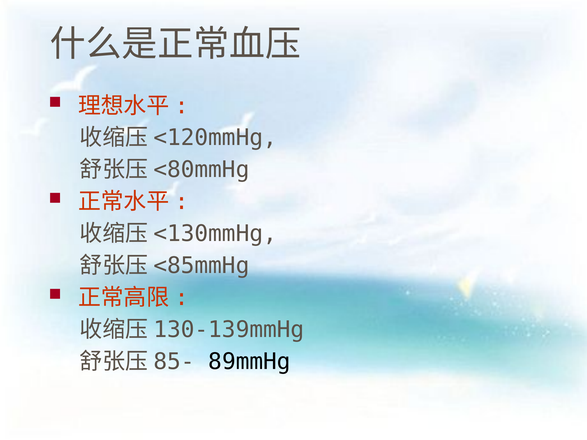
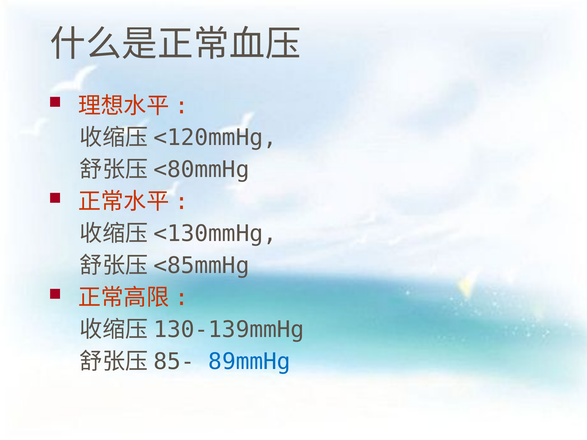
89mmHg colour: black -> blue (249, 362)
